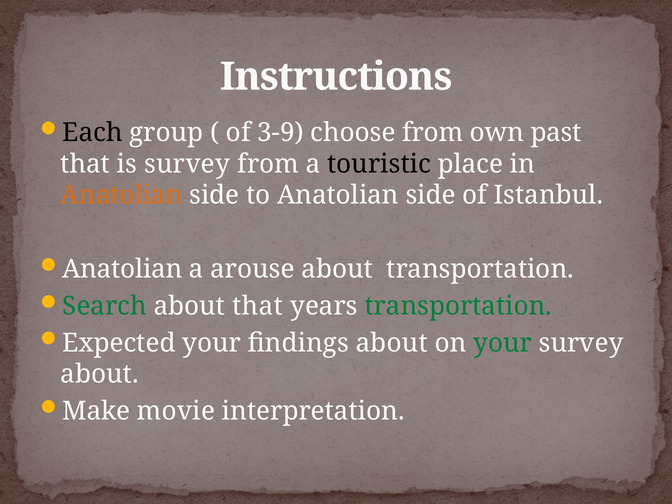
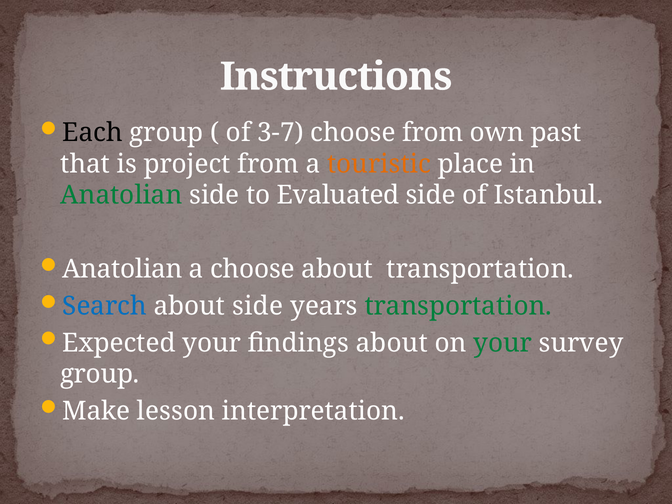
3-9: 3-9 -> 3-7 (281, 133)
is survey: survey -> project (187, 164)
touristic colour: black -> orange (379, 164)
Anatolian colour: orange -> green (121, 195)
to Anatolian: Anatolian -> Evaluated (338, 195)
a arouse: arouse -> choose (253, 269)
Search colour: green -> blue (105, 306)
about that: that -> side (258, 306)
about: about -> group (100, 374)
movie: movie -> lesson (176, 411)
